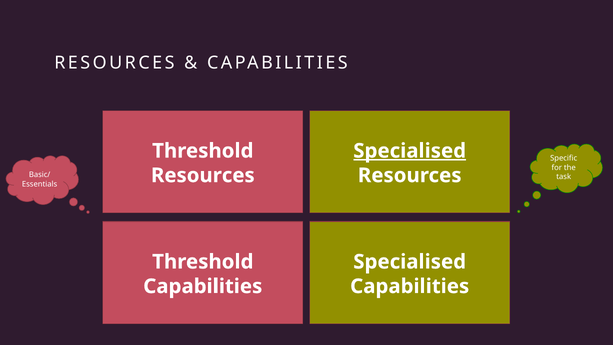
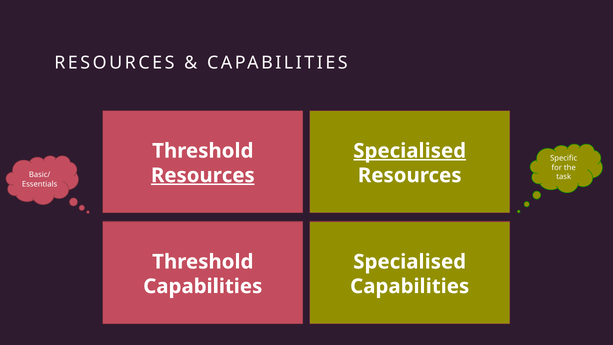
Resources underline: none -> present (203, 175)
